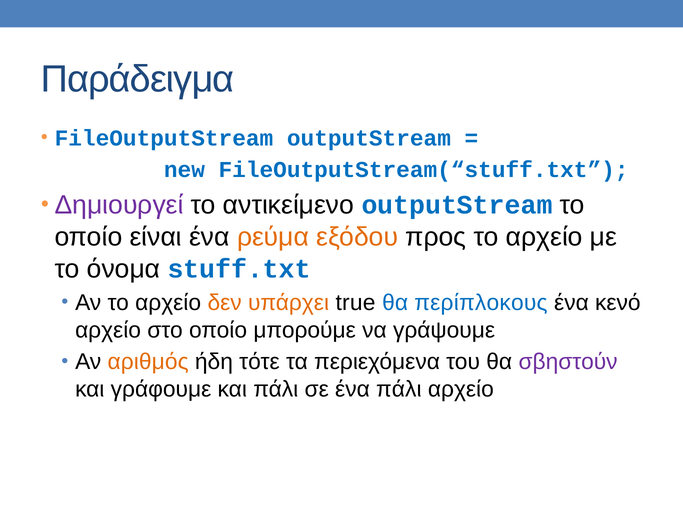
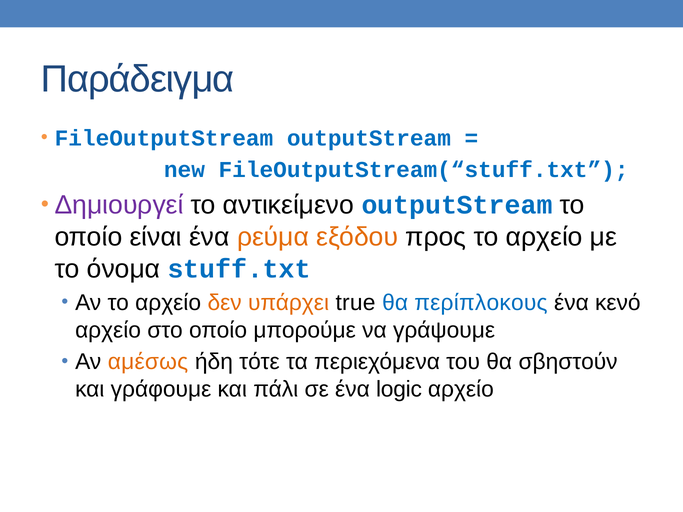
αριθμός: αριθμός -> αμέσως (148, 362)
σβηστούν colour: purple -> black (568, 362)
ένα πάλι: πάλι -> logic (399, 389)
